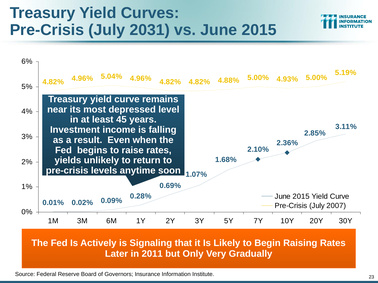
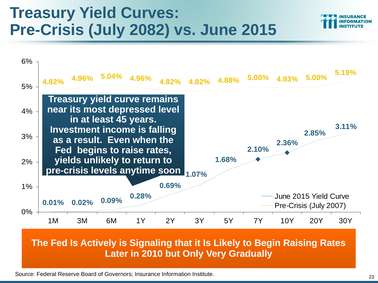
2031: 2031 -> 2082 (150, 30)
2011: 2011 -> 2010 (152, 254)
